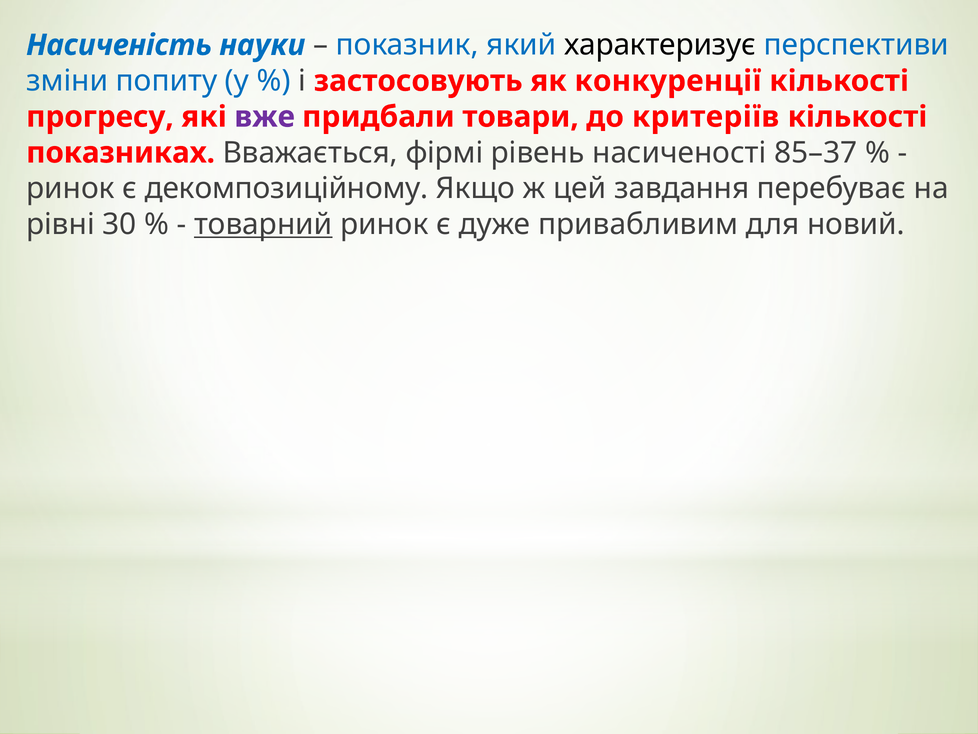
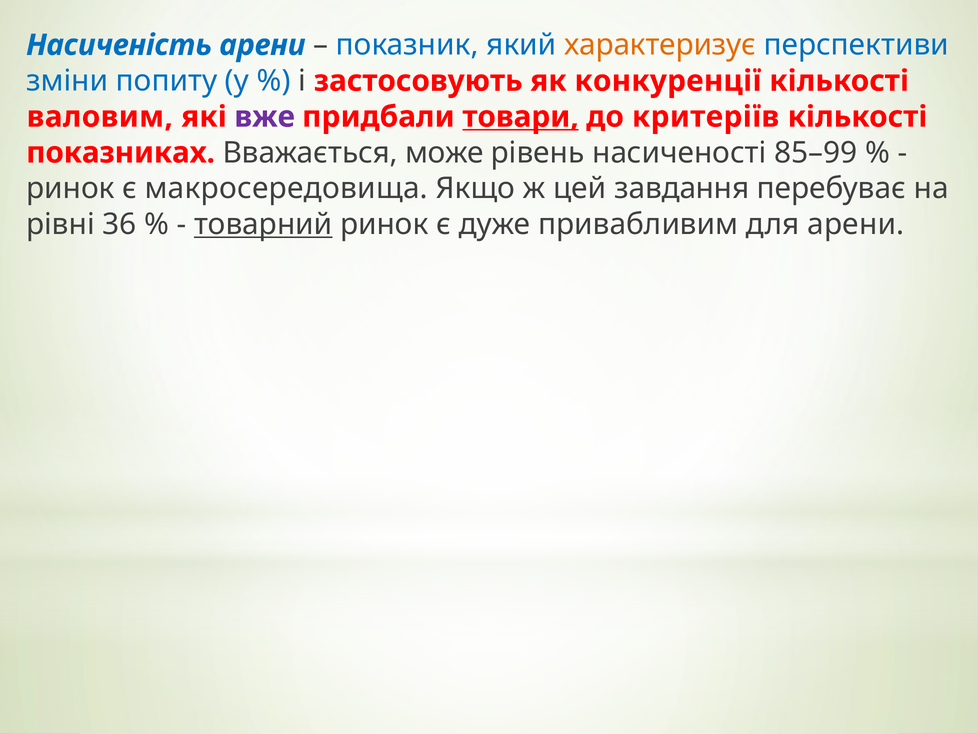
Насиченість науки: науки -> арени (262, 45)
характеризує colour: black -> orange (660, 45)
прогресу: прогресу -> валовим (100, 117)
товари underline: none -> present (521, 117)
фірмі: фірмі -> може (444, 153)
85–37: 85–37 -> 85–99 (816, 153)
декомпозиційному: декомпозиційному -> макросередовища (286, 188)
30: 30 -> 36 (119, 224)
для новий: новий -> арени (856, 224)
